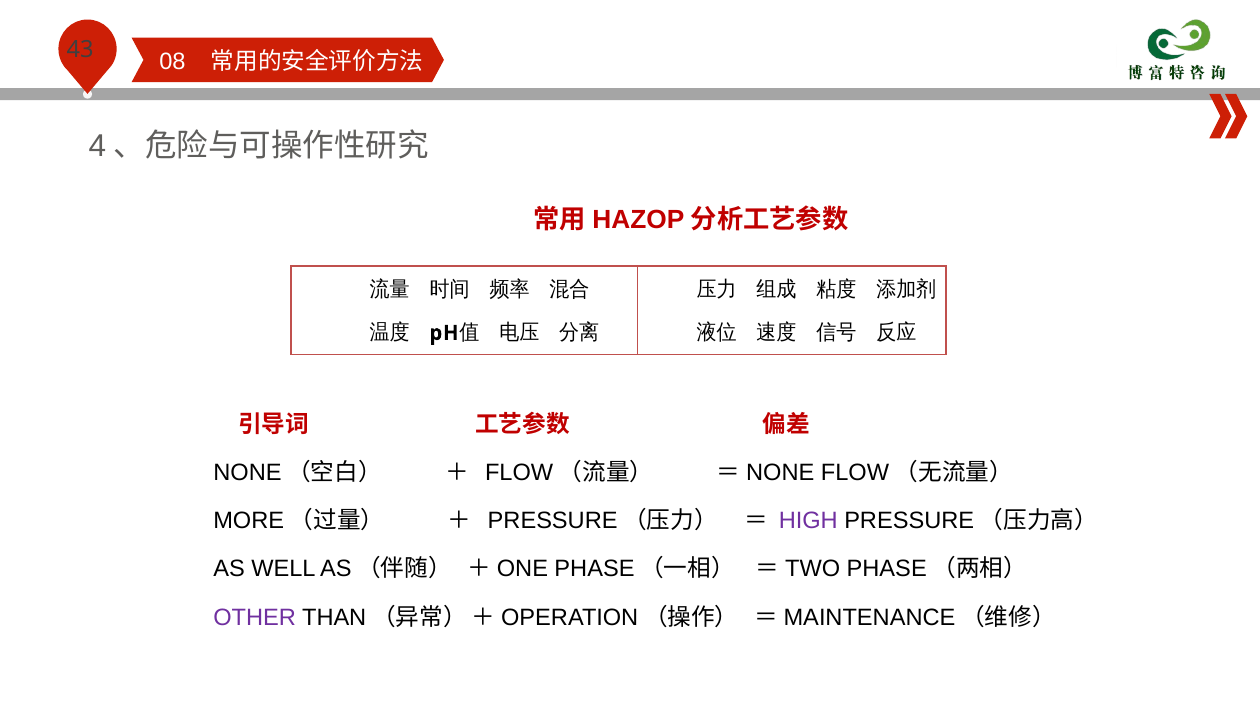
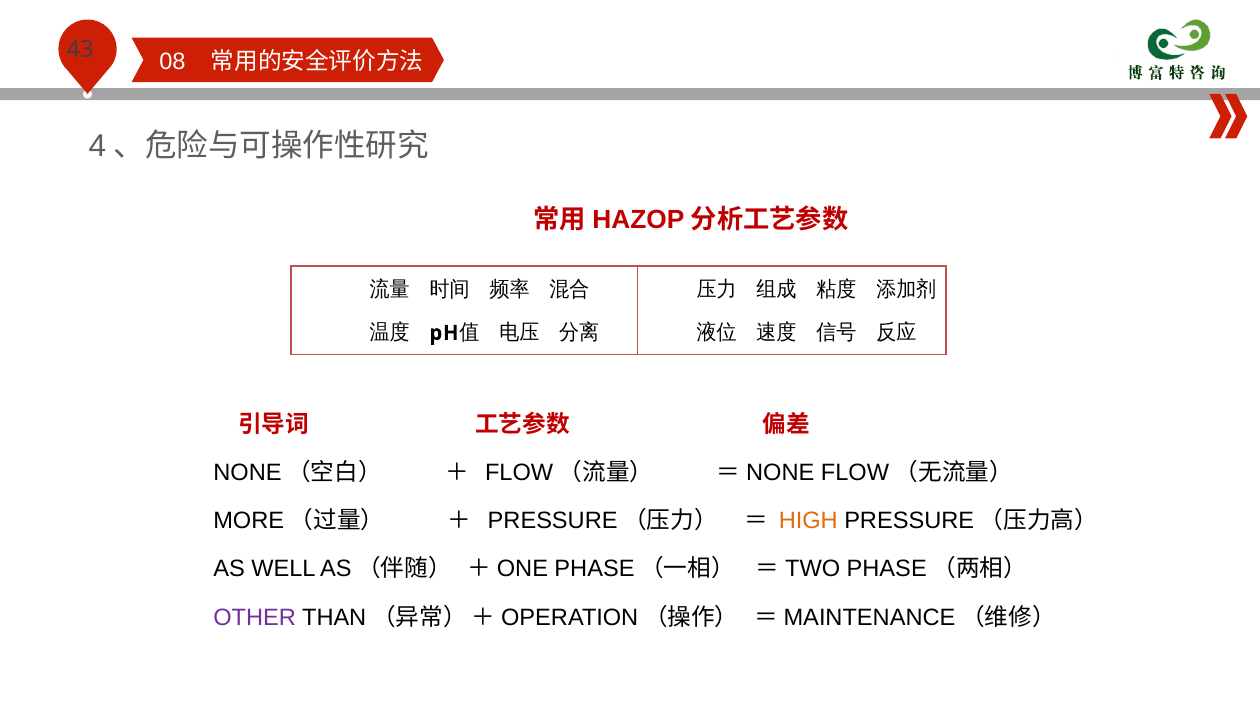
HIGH colour: purple -> orange (808, 521)
